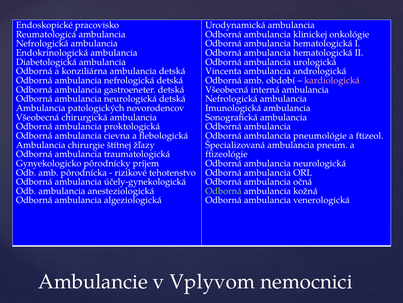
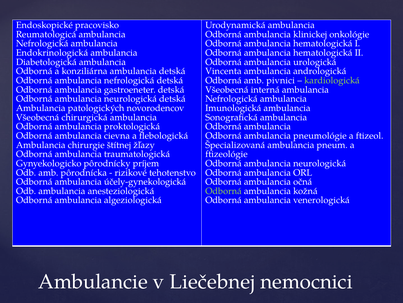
období: období -> pivnici (281, 80)
kardiologická colour: pink -> light green (332, 80)
Vplyvom: Vplyvom -> Liečebnej (212, 281)
